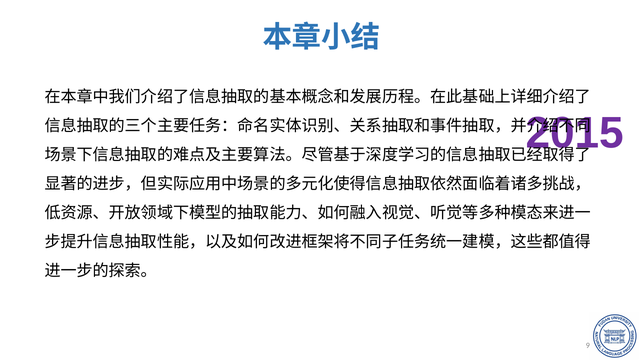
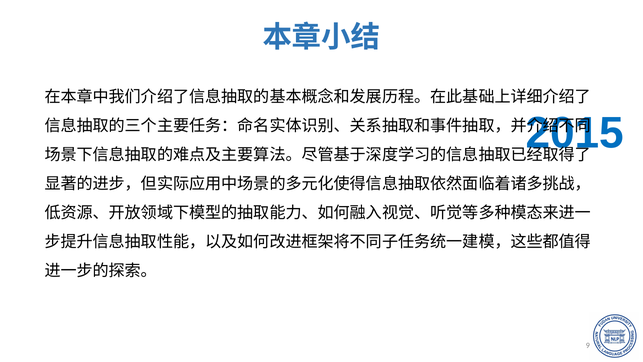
2015 colour: purple -> blue (575, 133)
